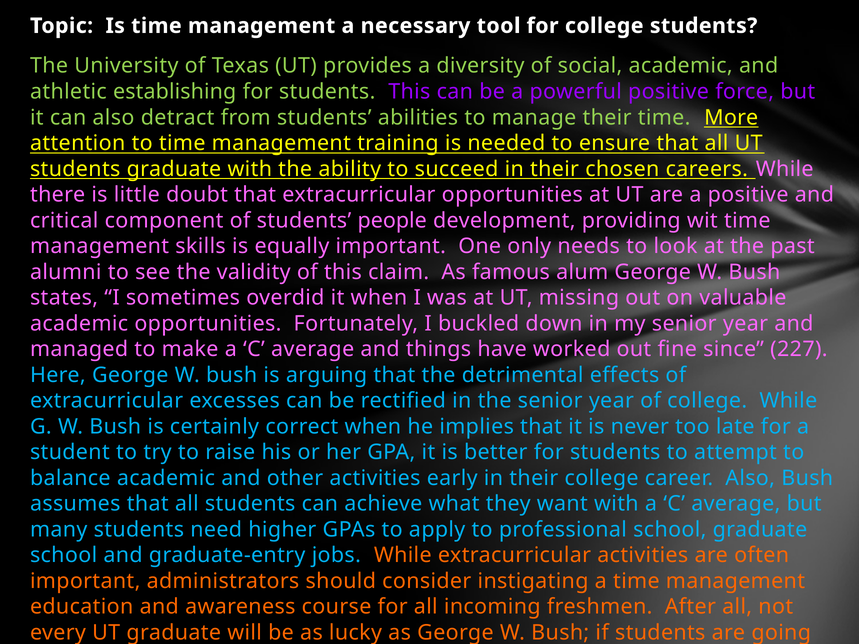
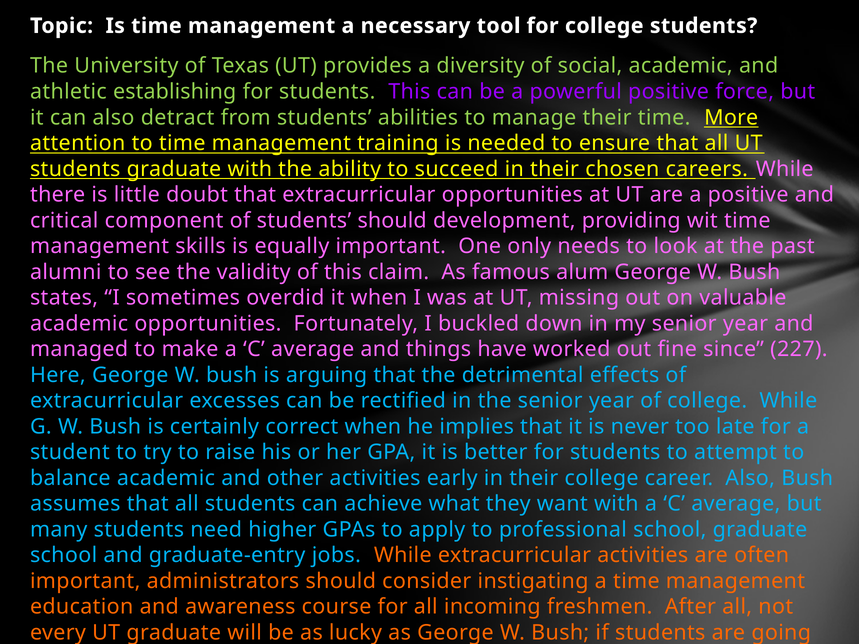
students people: people -> should (392, 221)
